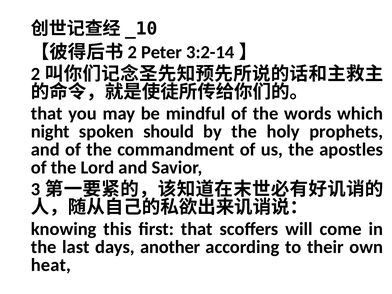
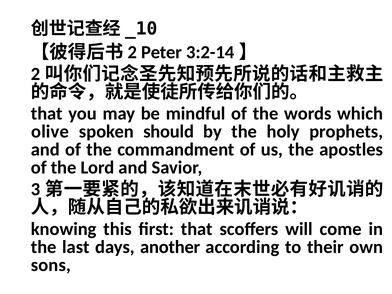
night: night -> olive (50, 132)
heat: heat -> sons (51, 265)
